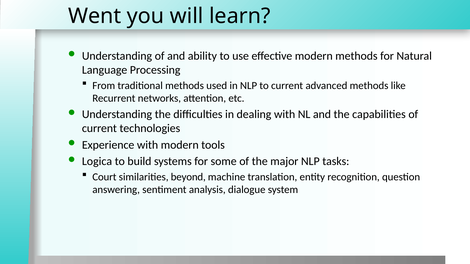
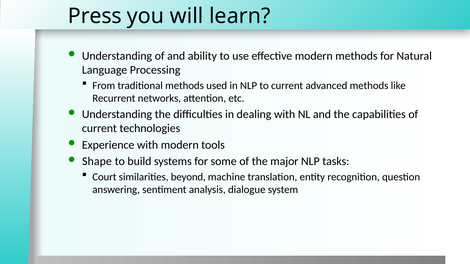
Went: Went -> Press (95, 16)
Logica: Logica -> Shape (97, 161)
